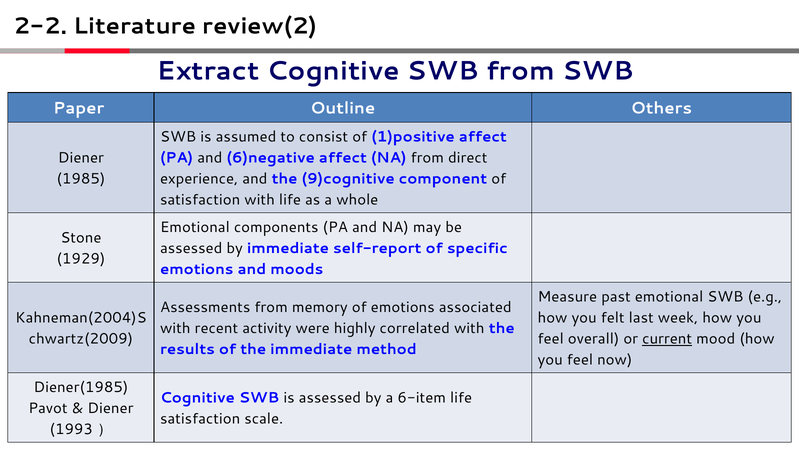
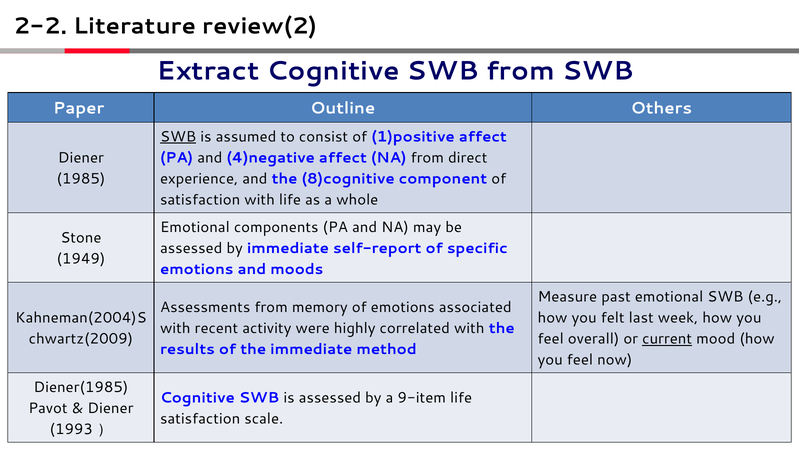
SWB underline: none -> present (178, 137)
6)negative: 6)negative -> 4)negative (271, 158)
9)cognitive: 9)cognitive -> 8)cognitive (348, 179)
1929: 1929 -> 1949 (81, 259)
6-item: 6-item -> 9-item (422, 398)
